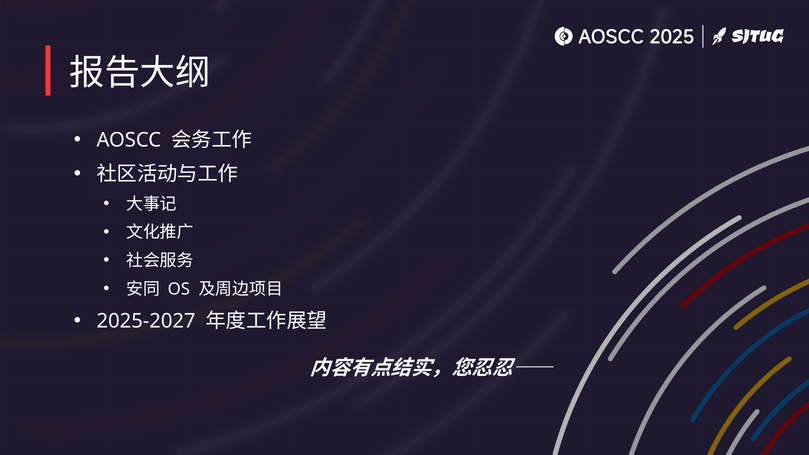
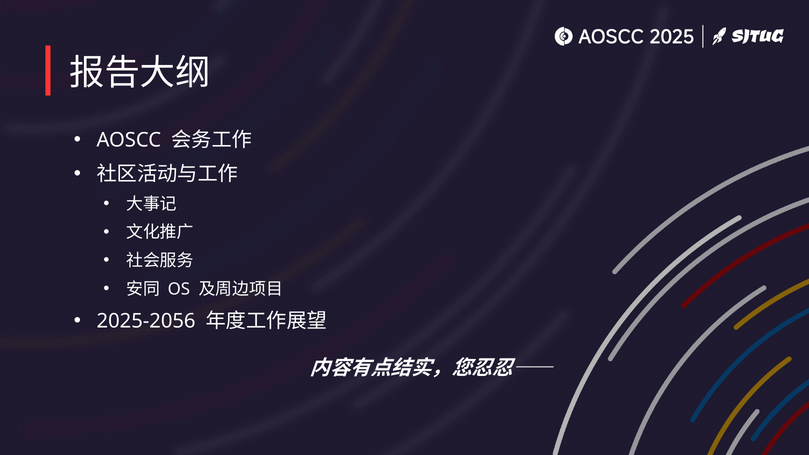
2025-2027: 2025-2027 -> 2025-2056 (146, 321)
